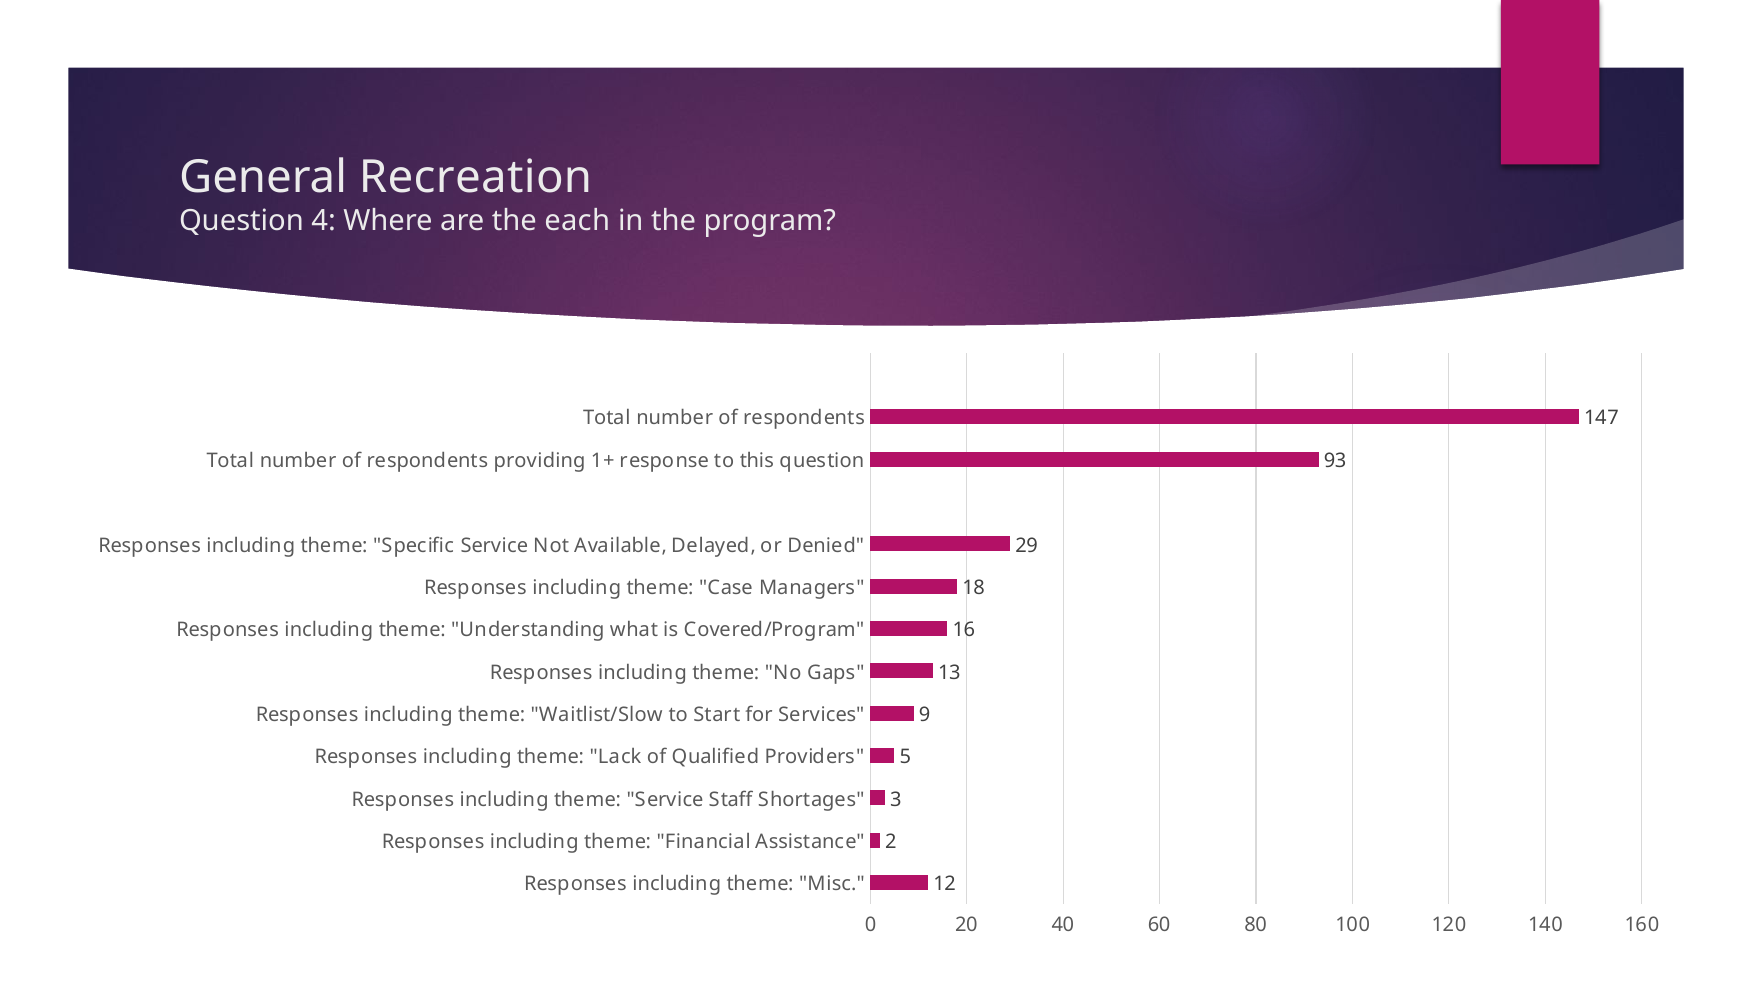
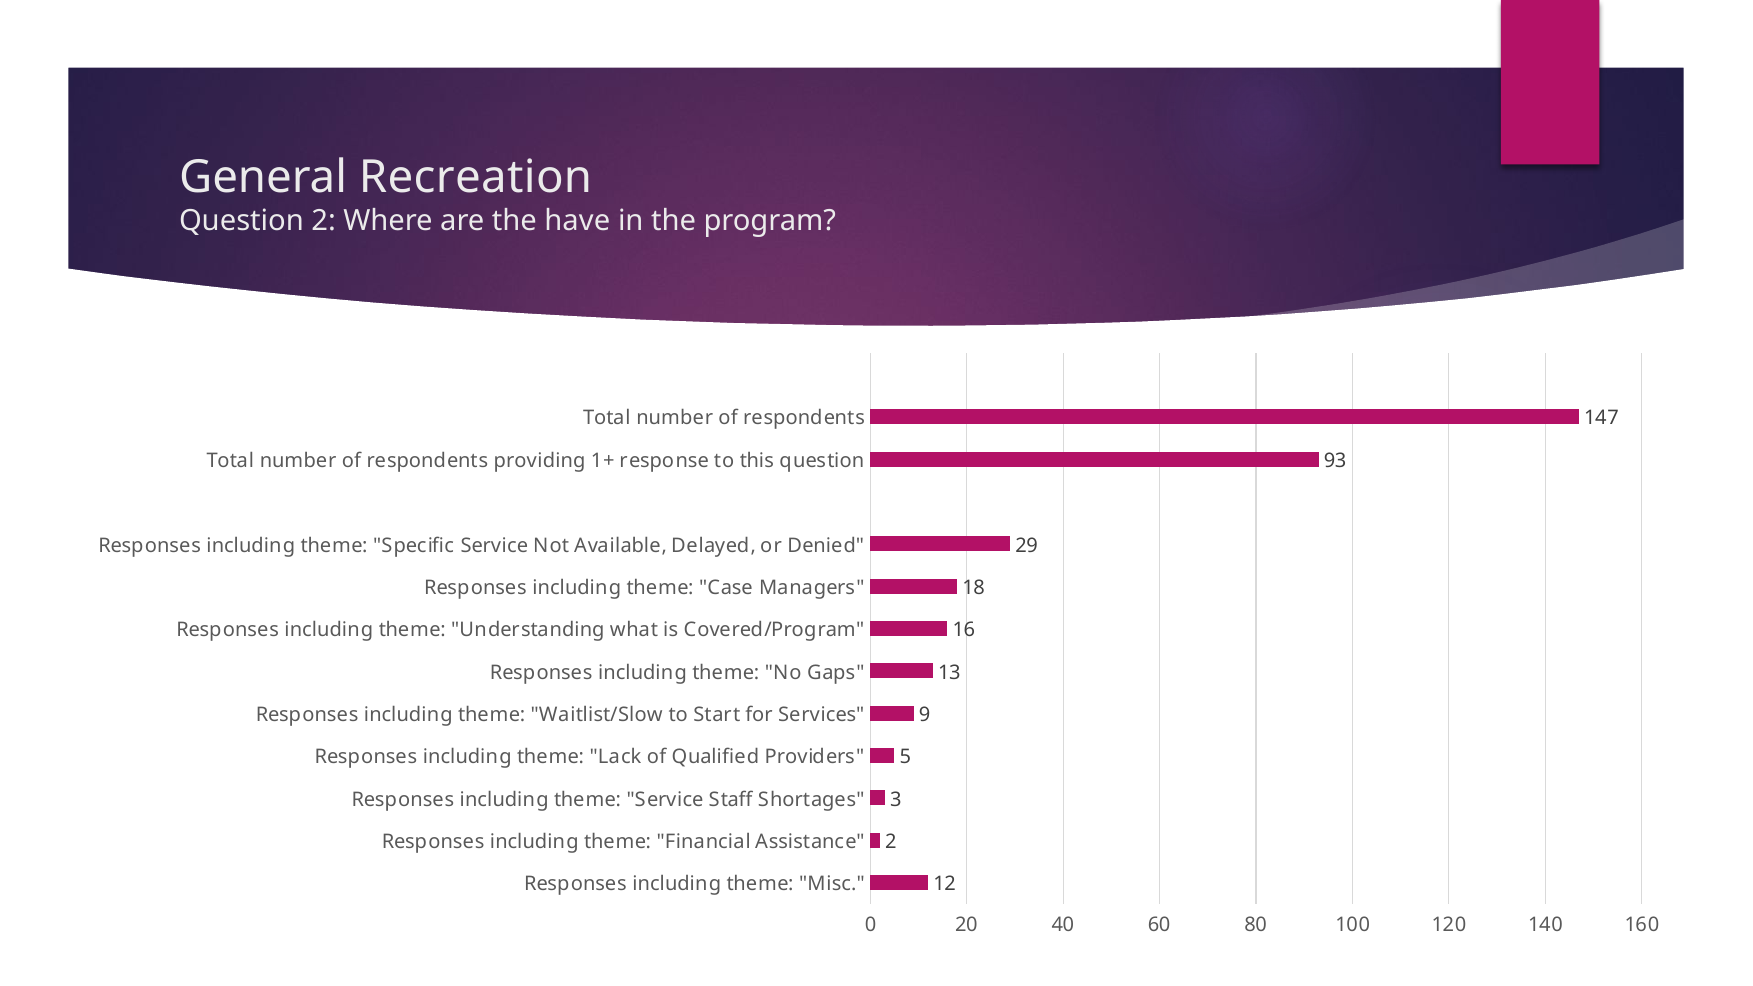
Question 4: 4 -> 2 (324, 221)
each: each -> have (577, 221)
